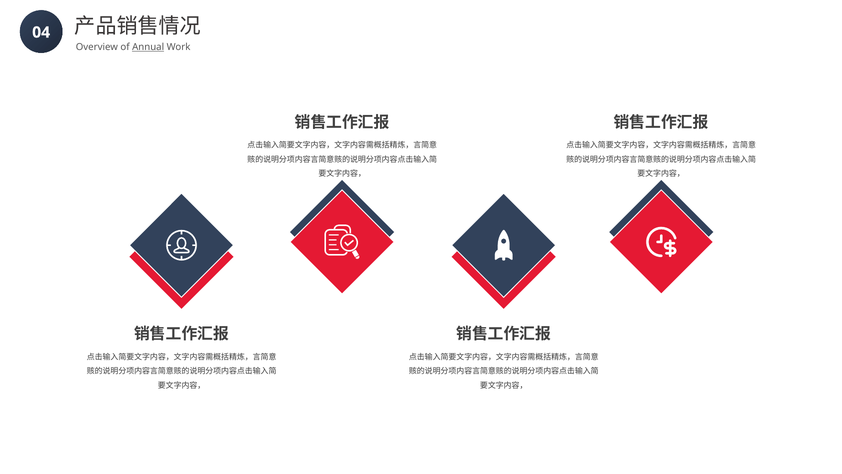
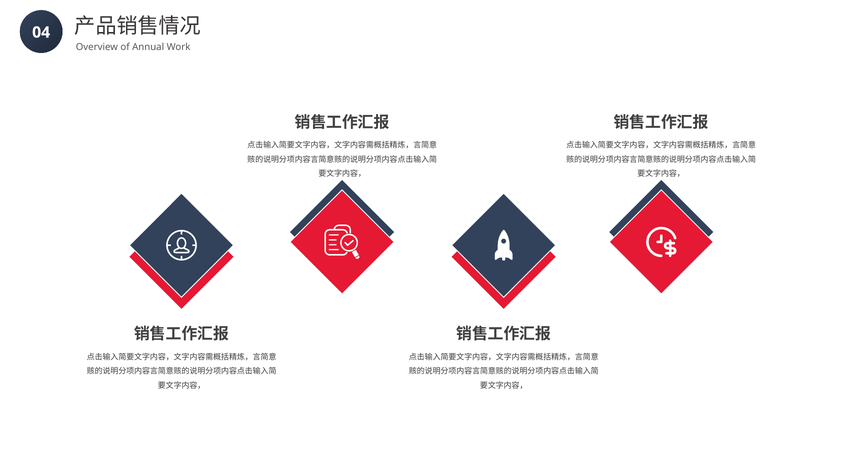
Annual underline: present -> none (148, 47)
